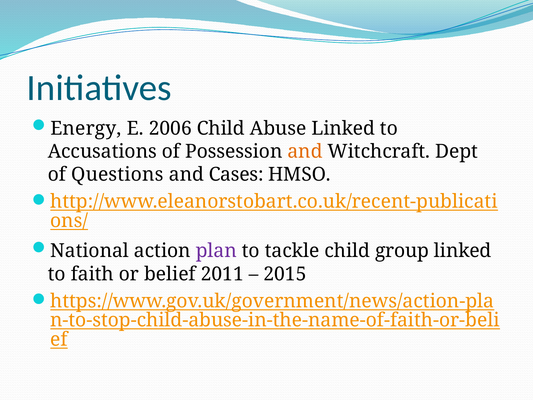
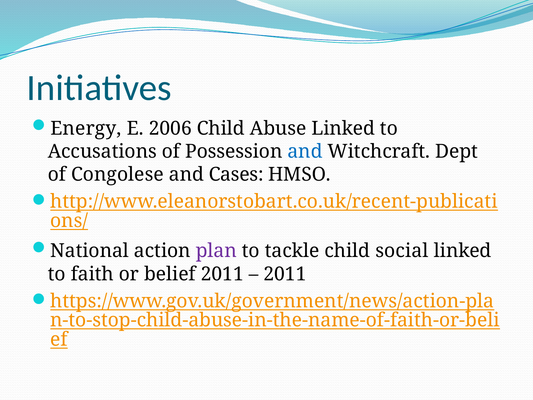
and colour: orange -> blue (305, 151)
Questions: Questions -> Congolese (117, 174)
group: group -> social (402, 251)
2015: 2015 -> 2011 (285, 274)
